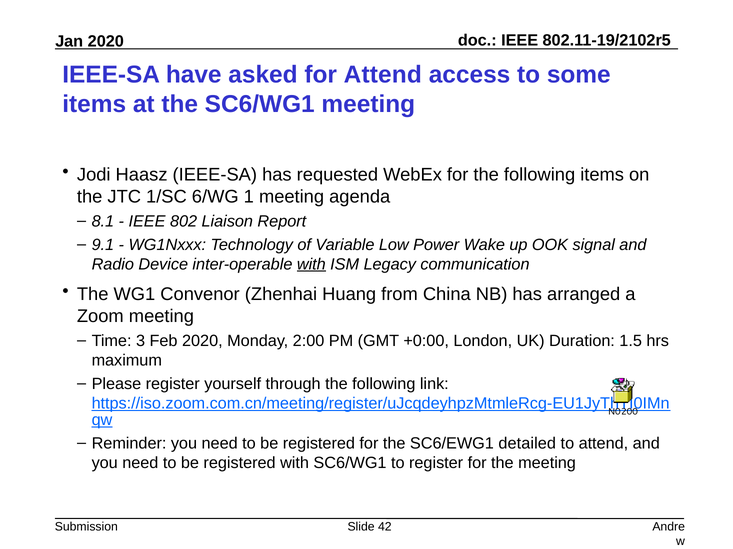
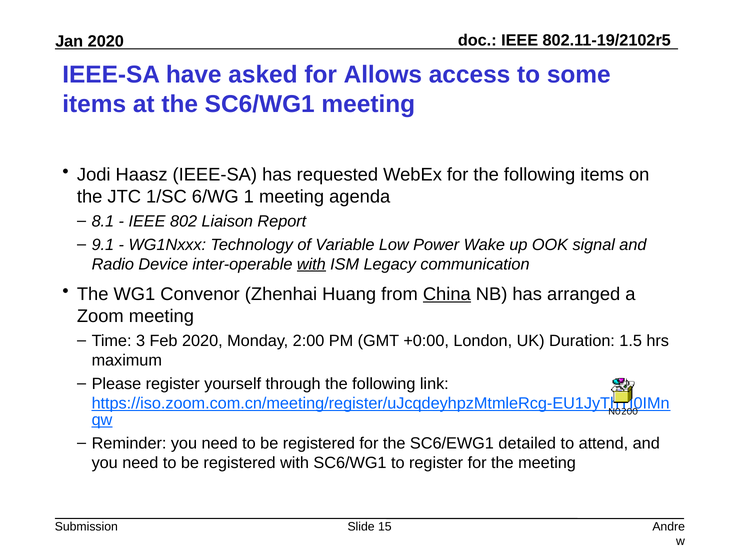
for Attend: Attend -> Allows (383, 75)
China underline: none -> present (447, 295)
42: 42 -> 15 (385, 527)
